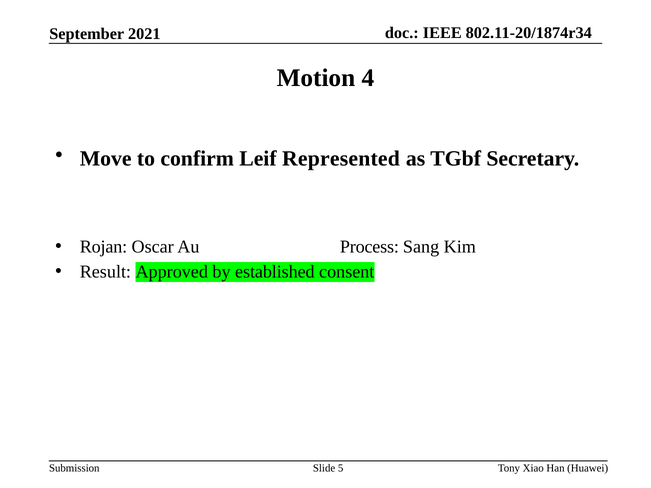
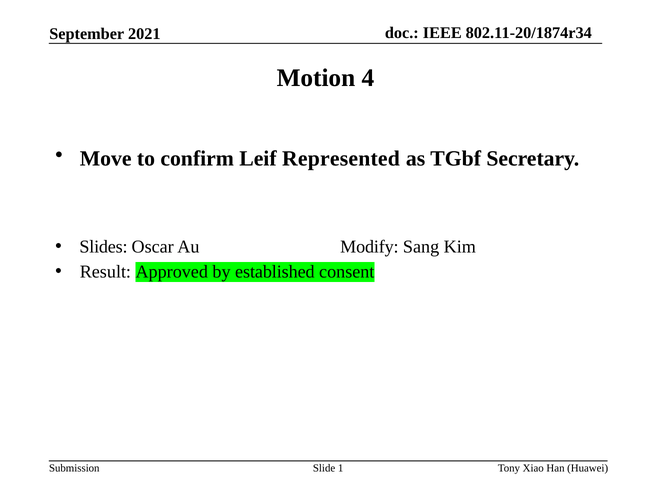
Rojan: Rojan -> Slides (103, 247)
Process: Process -> Modify (369, 247)
5: 5 -> 1 (341, 468)
